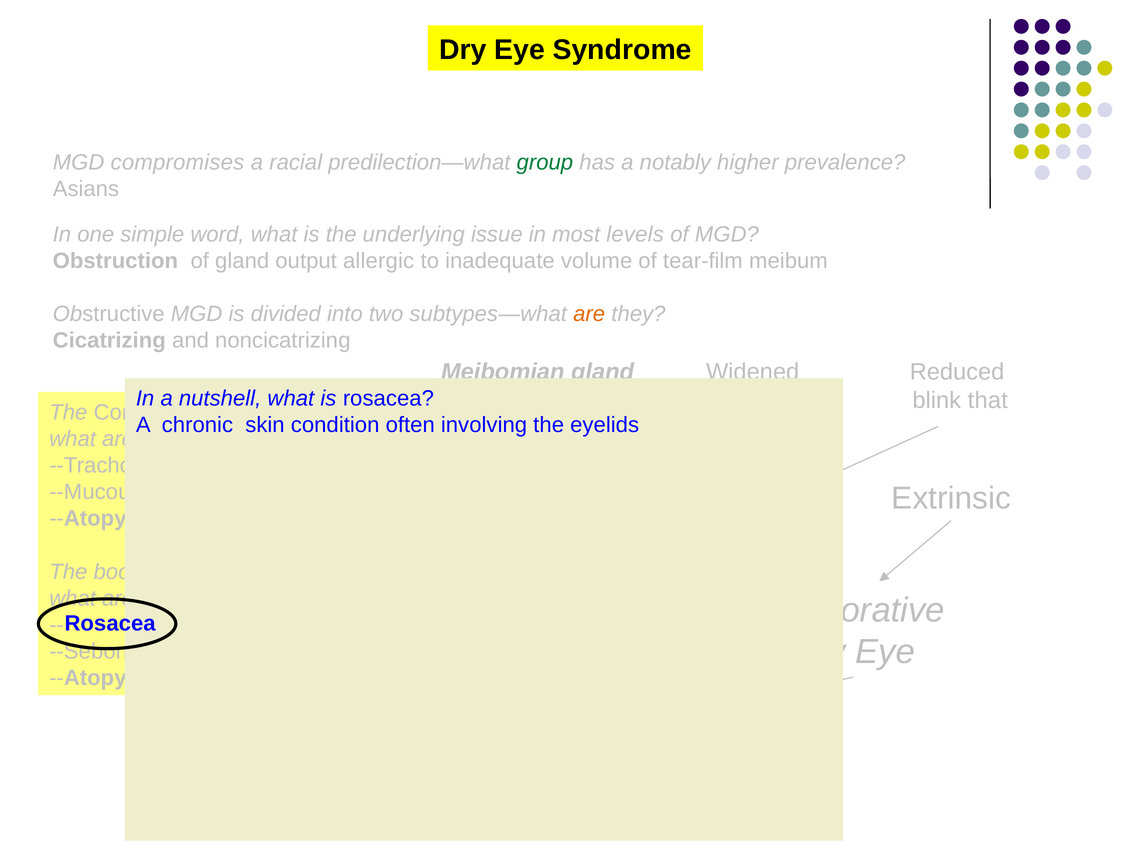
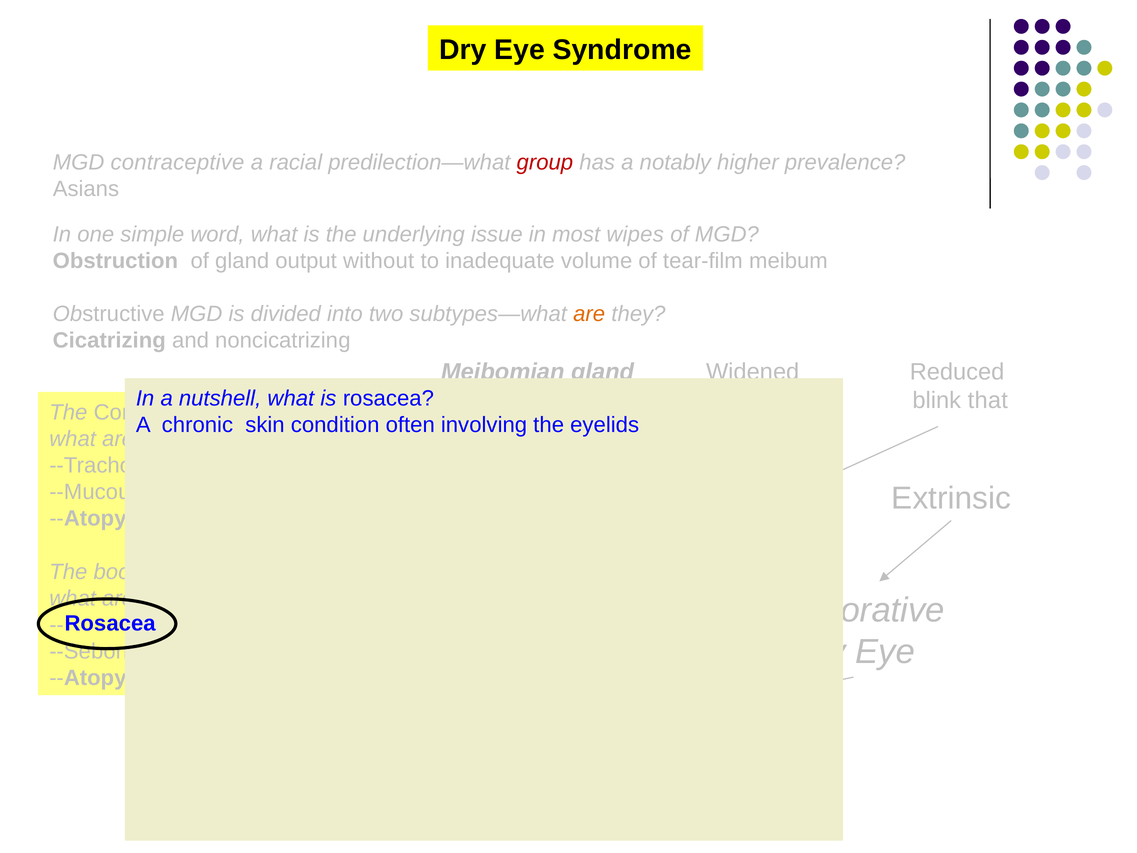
compromises: compromises -> contraceptive (177, 162)
group colour: green -> red (545, 162)
levels: levels -> wipes (635, 234)
allergic: allergic -> without (379, 261)
